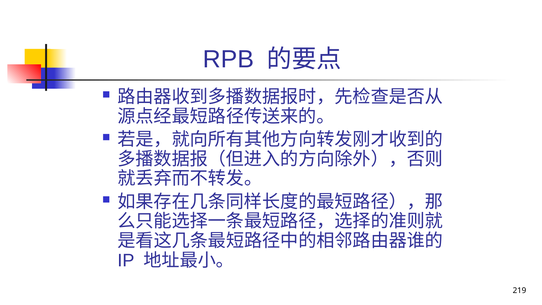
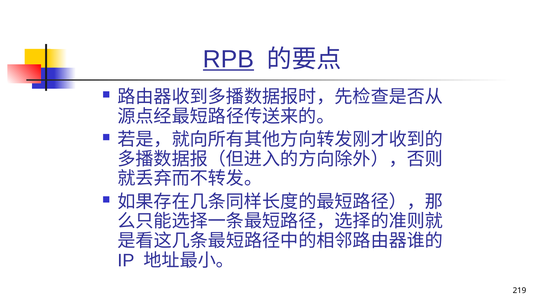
RPB underline: none -> present (228, 59)
